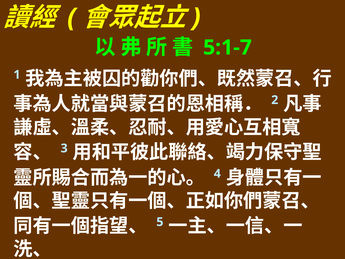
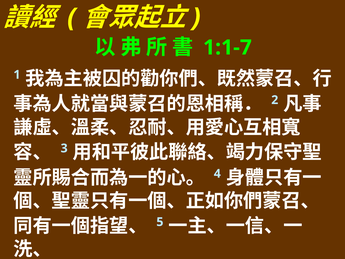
5:1-7: 5:1-7 -> 1:1-7 (227, 47)
